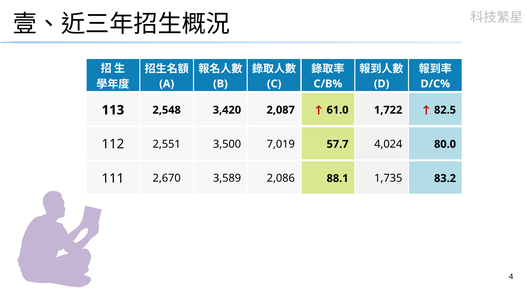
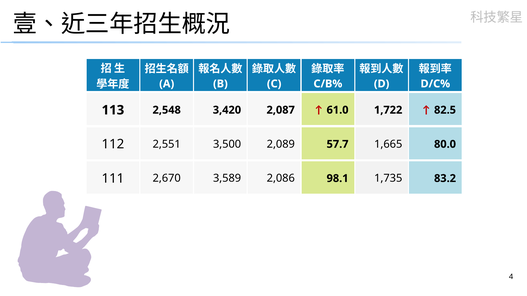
7,019: 7,019 -> 2,089 (281, 144)
4,024: 4,024 -> 1,665 (388, 144)
88.1: 88.1 -> 98.1 (338, 179)
